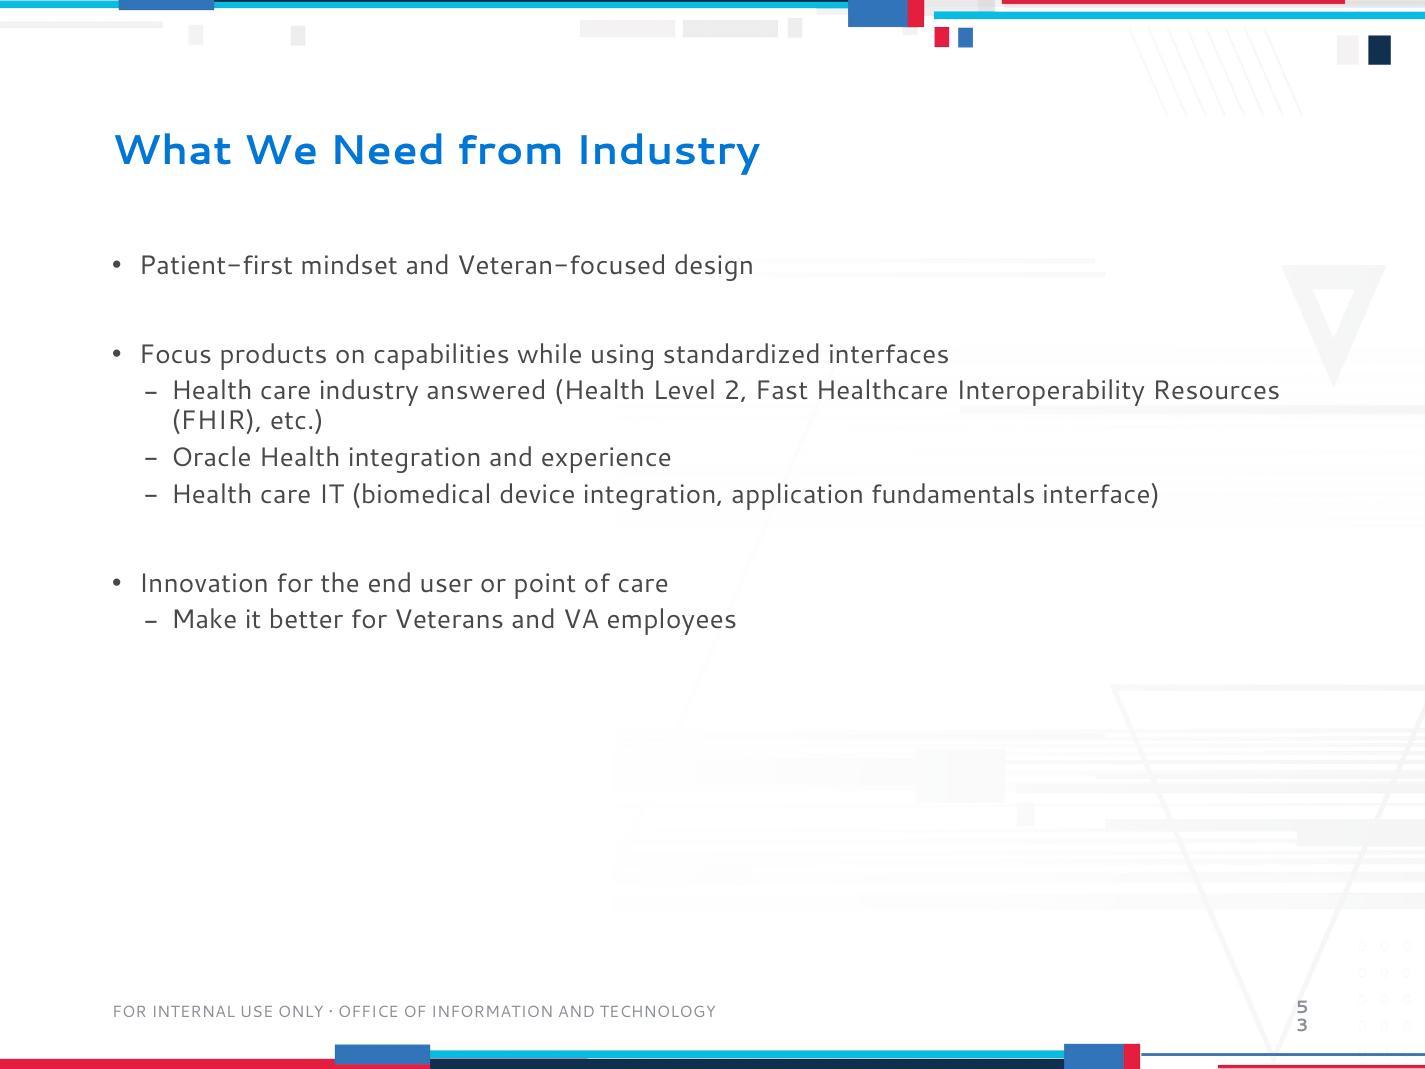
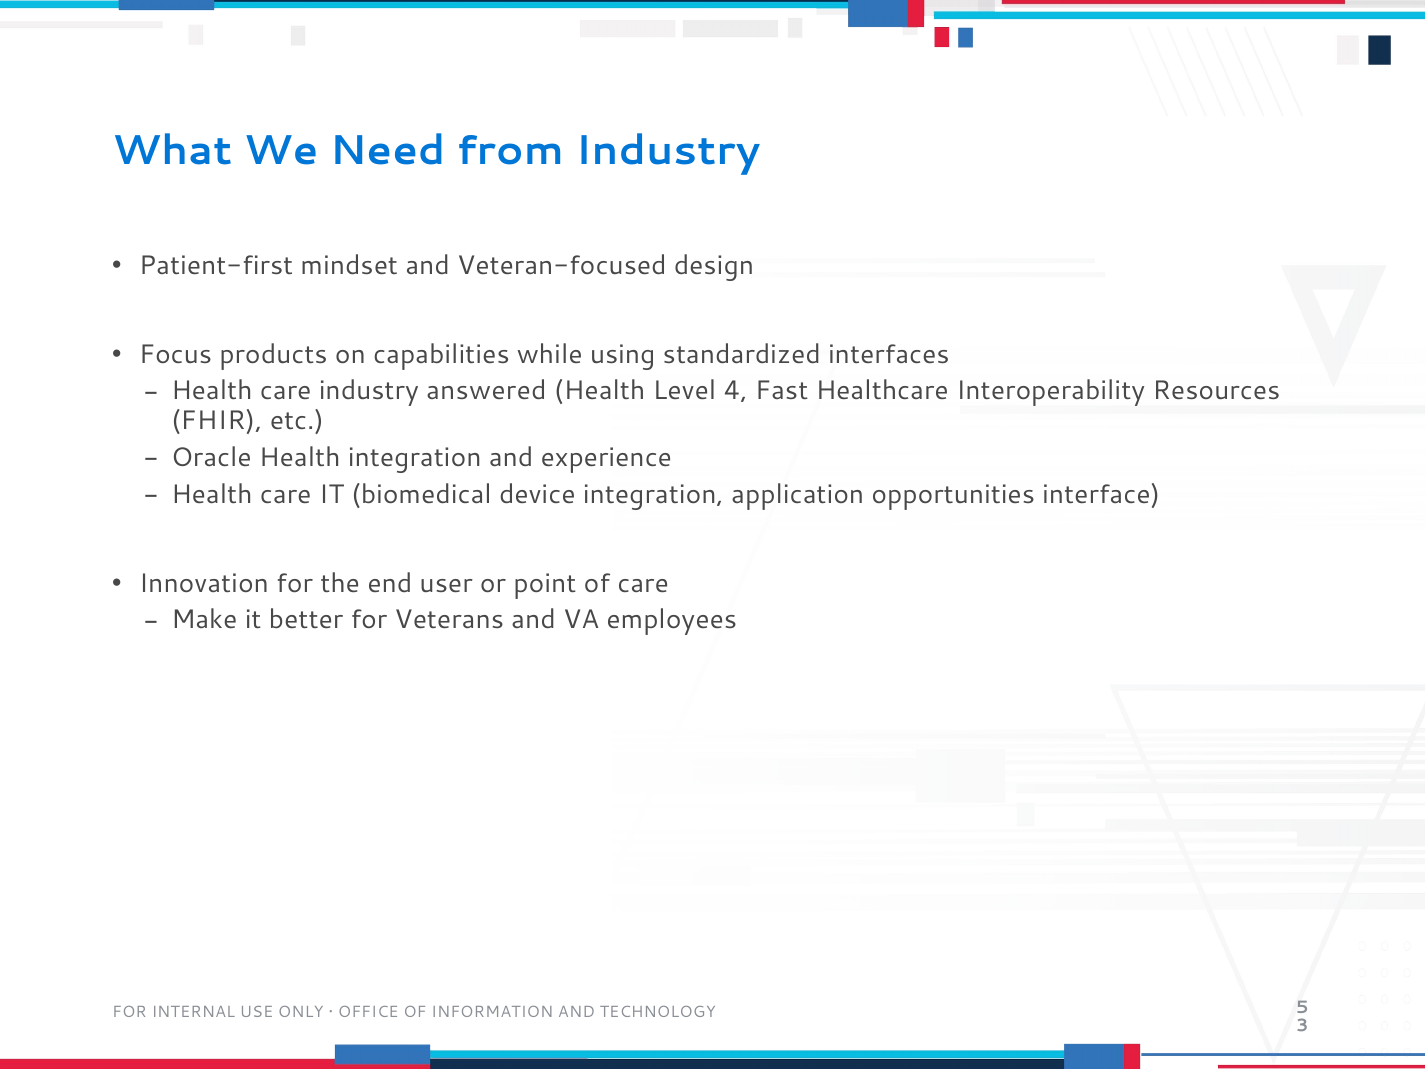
2: 2 -> 4 (736, 391)
fundamentals: fundamentals -> opportunities (953, 494)
